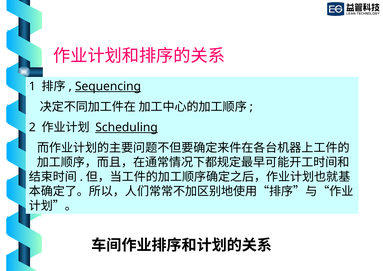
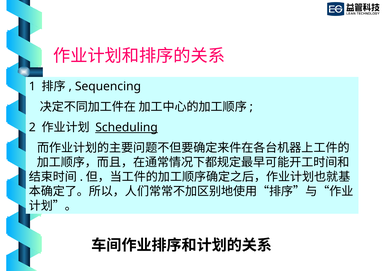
Sequencing underline: present -> none (108, 86)
